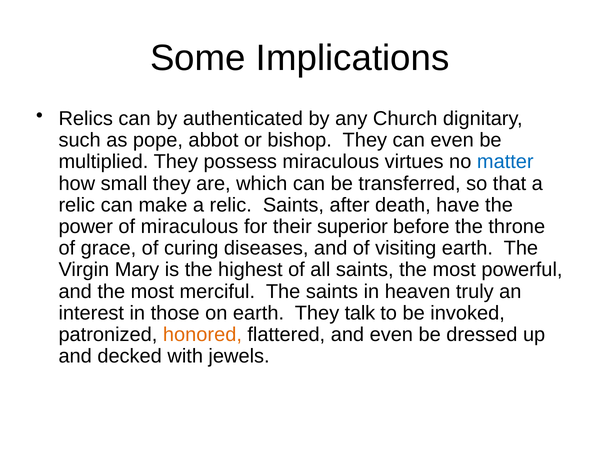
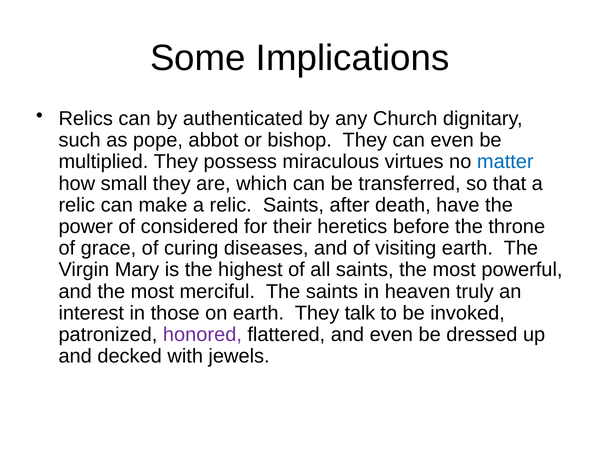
of miraculous: miraculous -> considered (190, 227)
superior: superior -> heretics (352, 227)
honored colour: orange -> purple (202, 335)
